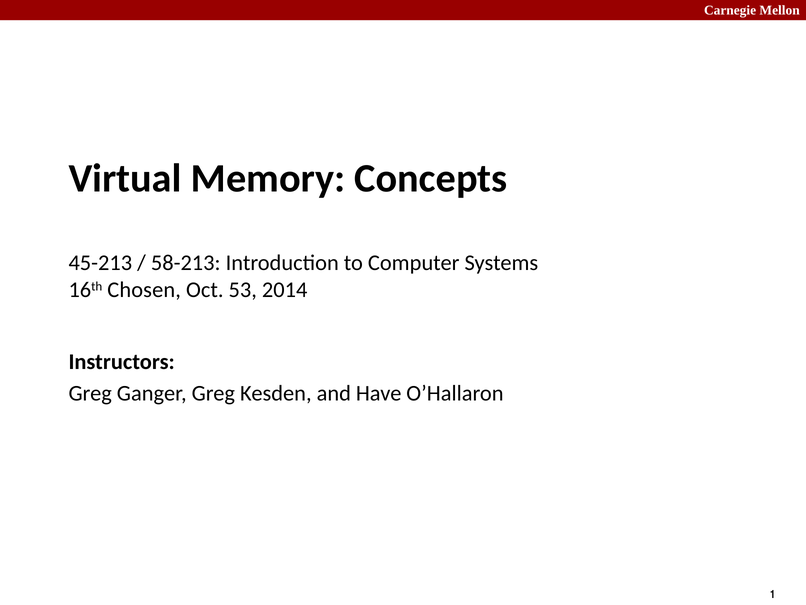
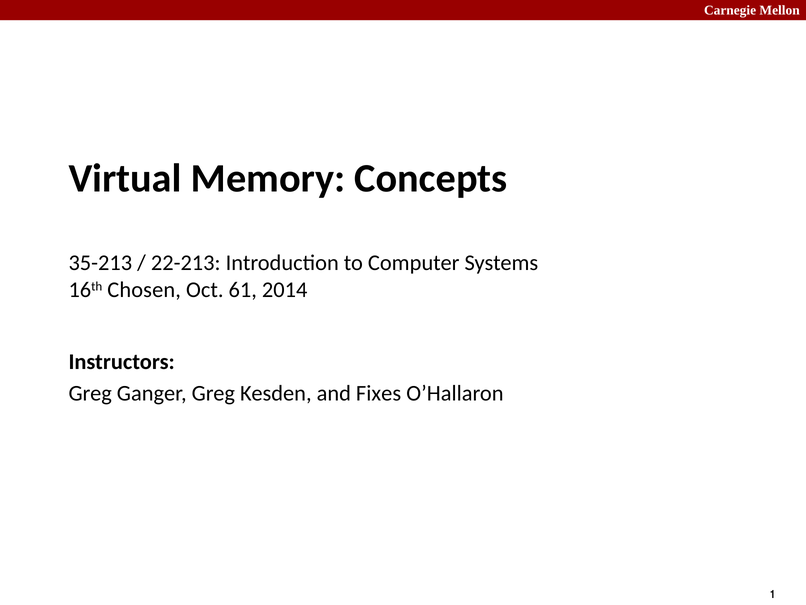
45-213: 45-213 -> 35-213 (100, 263)
58-213: 58-213 -> 22-213 (186, 263)
53: 53 -> 61 (243, 290)
Have: Have -> Fixes (379, 393)
